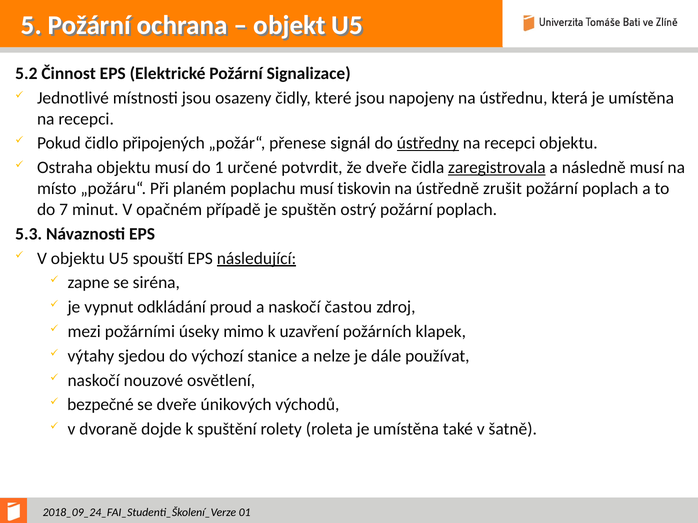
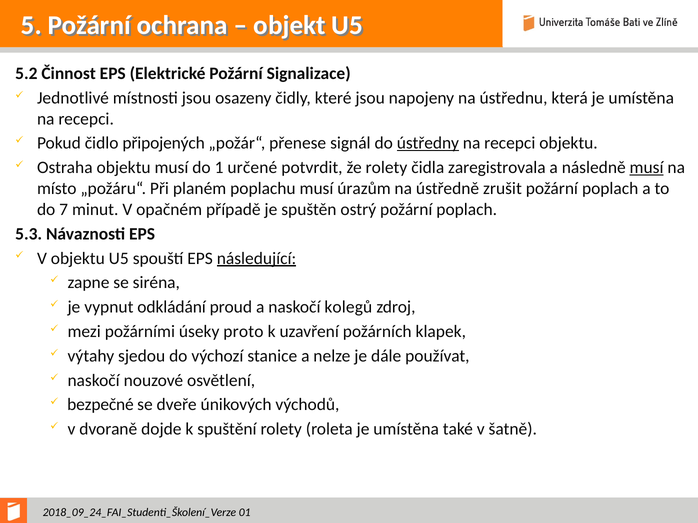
že dveře: dveře -> rolety (386, 168)
zaregistrovala underline: present -> none (497, 168)
musí underline: none -> present (647, 168)
tiskovin: tiskovin -> úrazům (364, 189)
častou: častou -> kolegů (348, 307)
mimo: mimo -> proto (243, 332)
